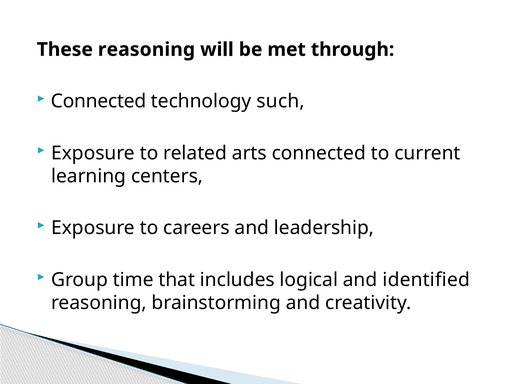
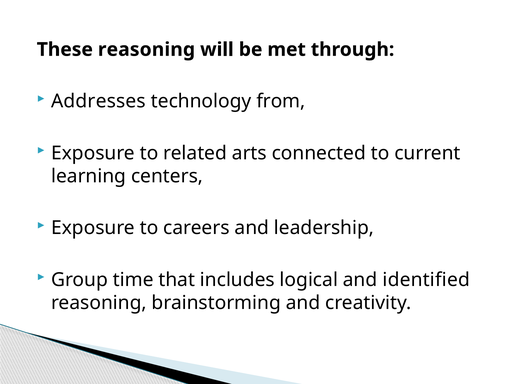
Connected: Connected -> Addresses (98, 101)
such: such -> from (281, 101)
